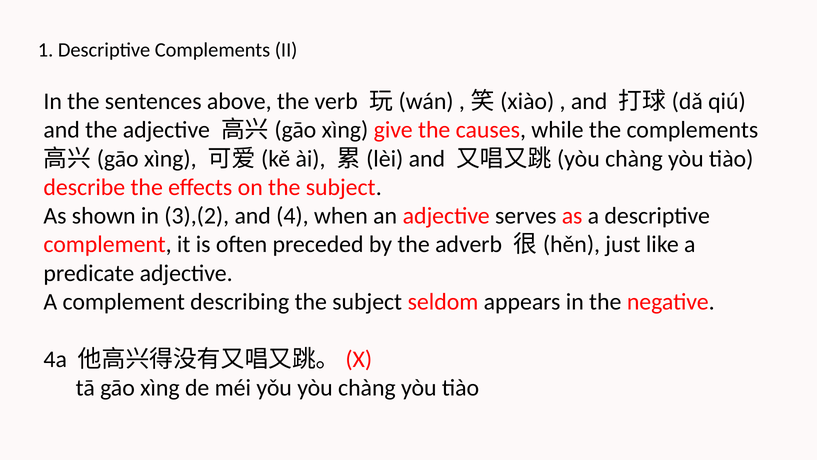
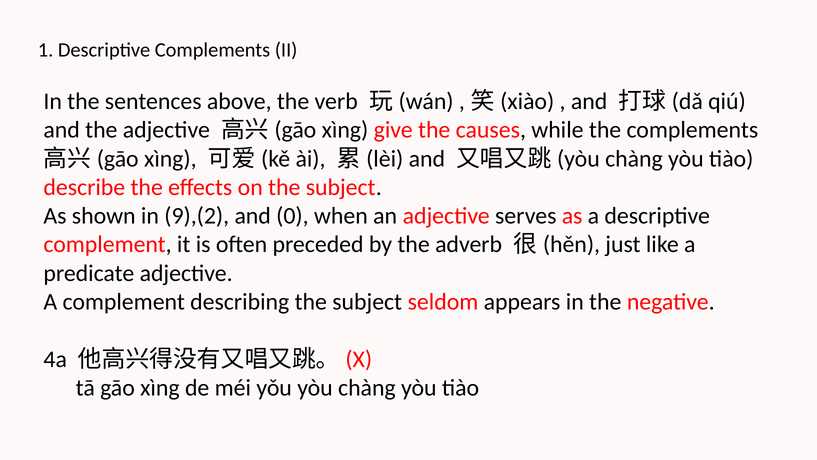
3),(2: 3),(2 -> 9),(2 (197, 216)
4: 4 -> 0 (292, 216)
